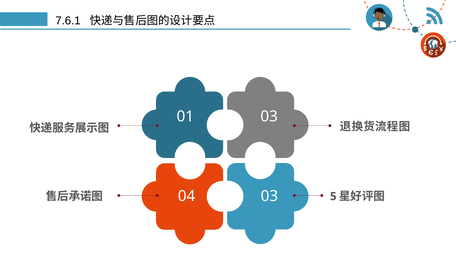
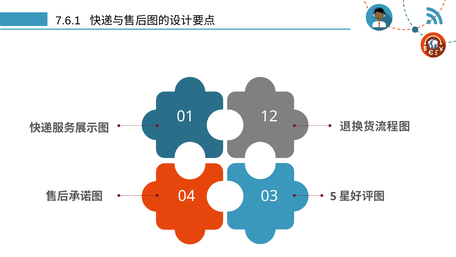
01 03: 03 -> 12 (269, 116)
